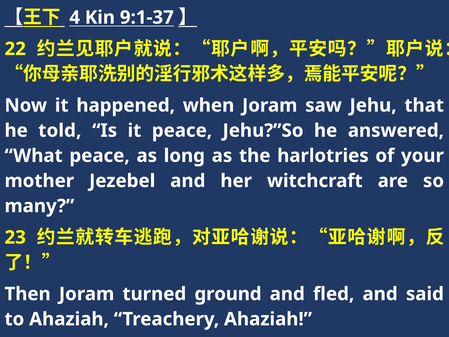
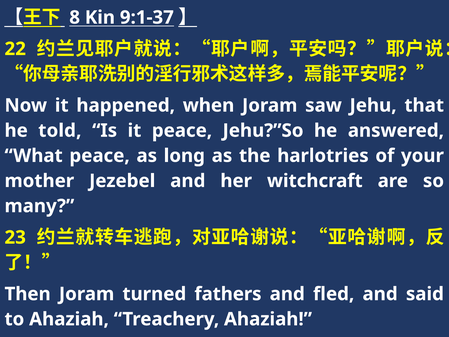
4: 4 -> 8 (75, 17)
ground: ground -> fathers (228, 294)
